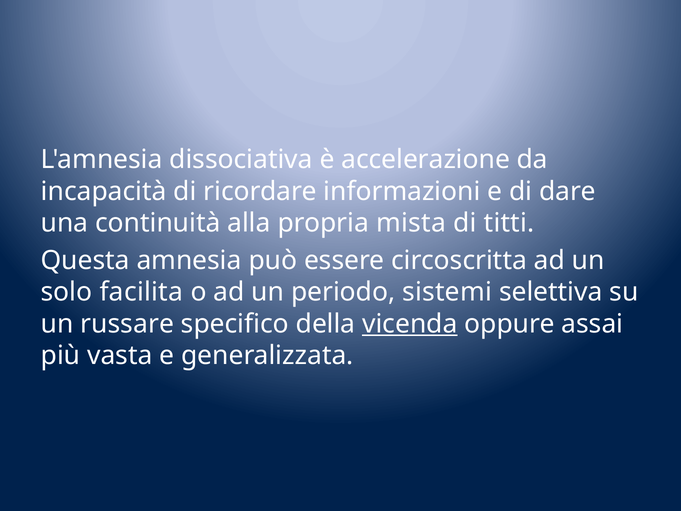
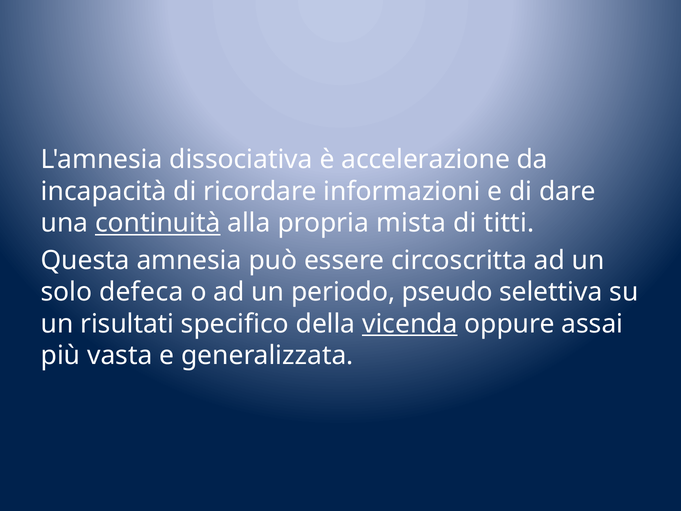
continuità underline: none -> present (158, 223)
facilita: facilita -> defeca (141, 292)
sistemi: sistemi -> pseudo (447, 292)
russare: russare -> risultati (127, 324)
